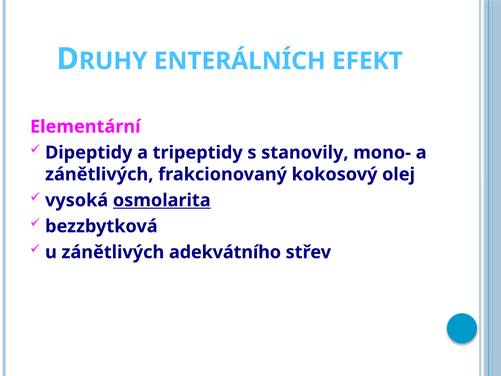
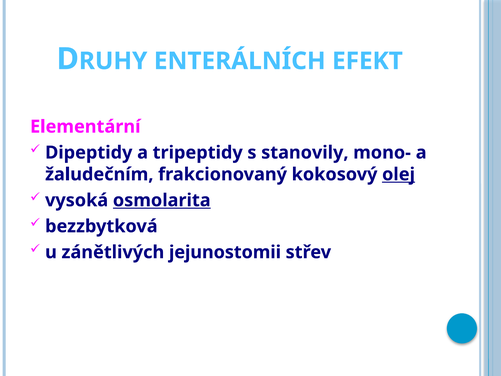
zánětlivých: zánětlivých -> žaludečním (99, 174)
olej underline: none -> present (399, 174)
adekvátního: adekvátního -> jejunostomii (225, 252)
